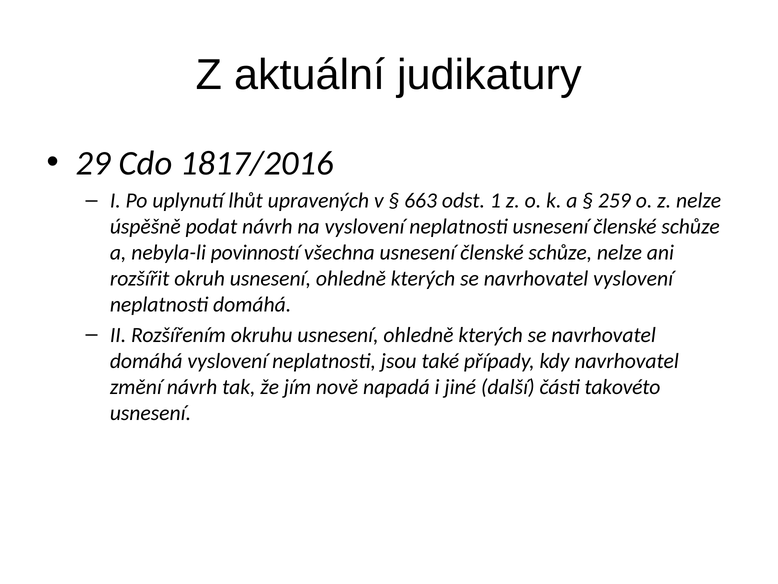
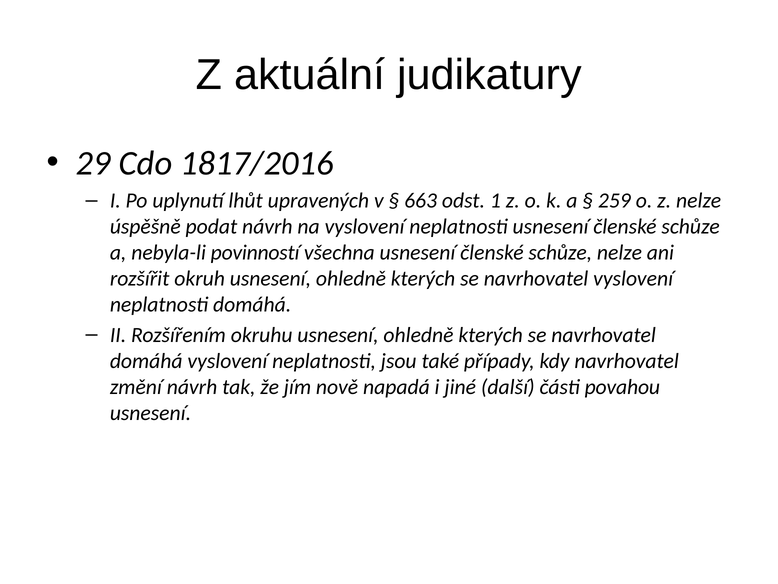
takovéto: takovéto -> povahou (622, 387)
